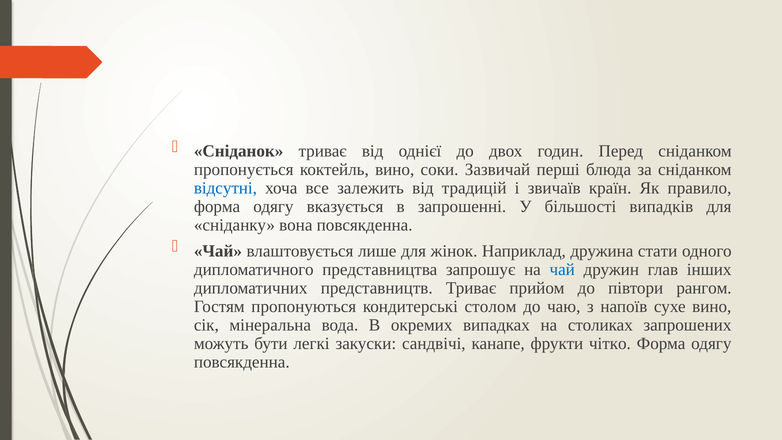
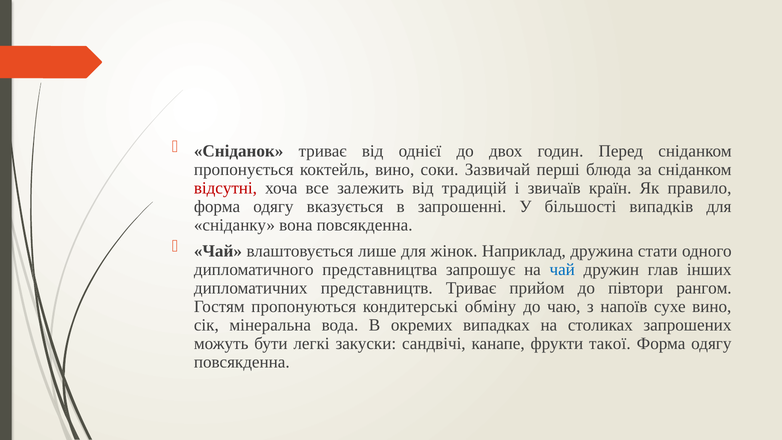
відсутні colour: blue -> red (225, 188)
столом: столом -> обміну (490, 306)
чітко: чітко -> такої (610, 343)
